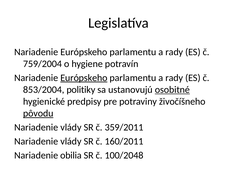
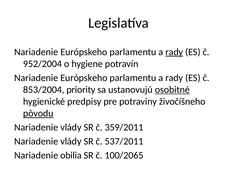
rady underline: none -> present (174, 52)
759/2004: 759/2004 -> 952/2004 (42, 64)
Európskeho underline: present -> none (84, 78)
politiky: politiky -> priority (81, 90)
160/2011: 160/2011 -> 537/2011 (124, 141)
100/2048: 100/2048 -> 100/2065 (124, 155)
